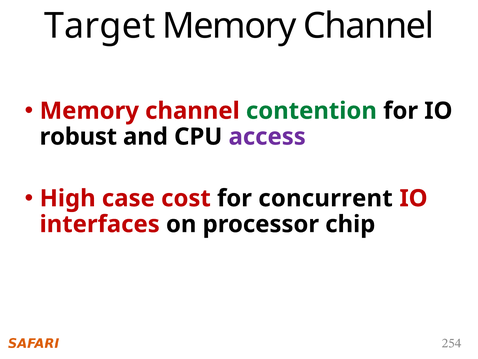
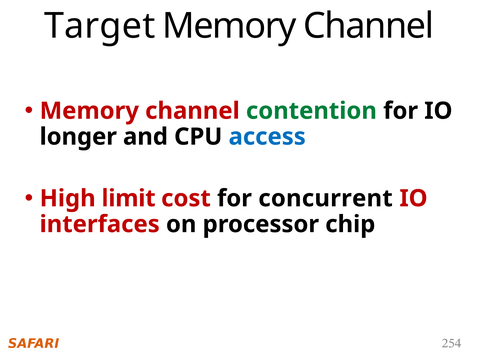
robust: robust -> longer (78, 137)
access colour: purple -> blue (267, 137)
case: case -> limit (129, 198)
